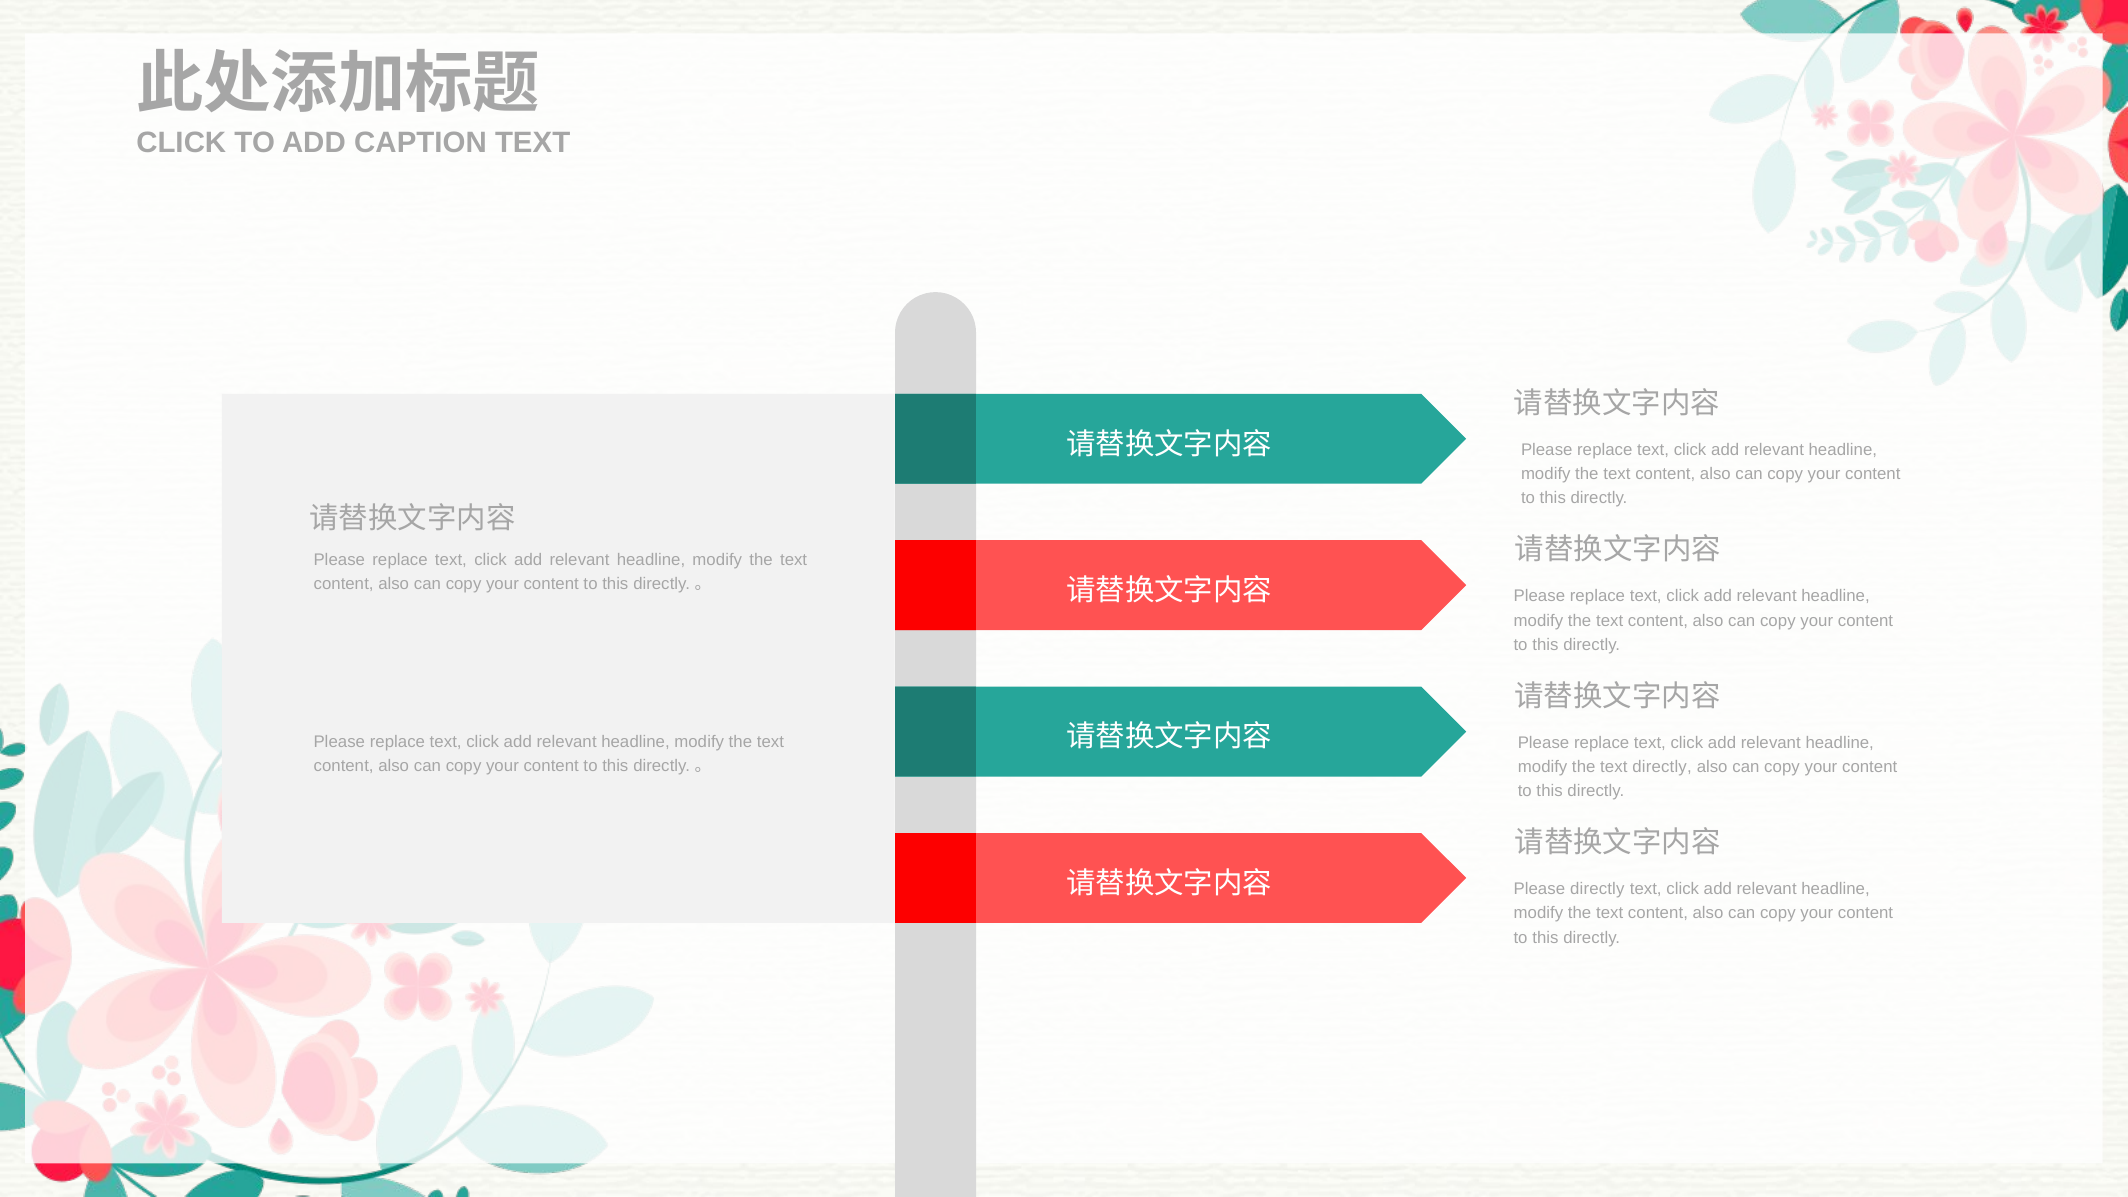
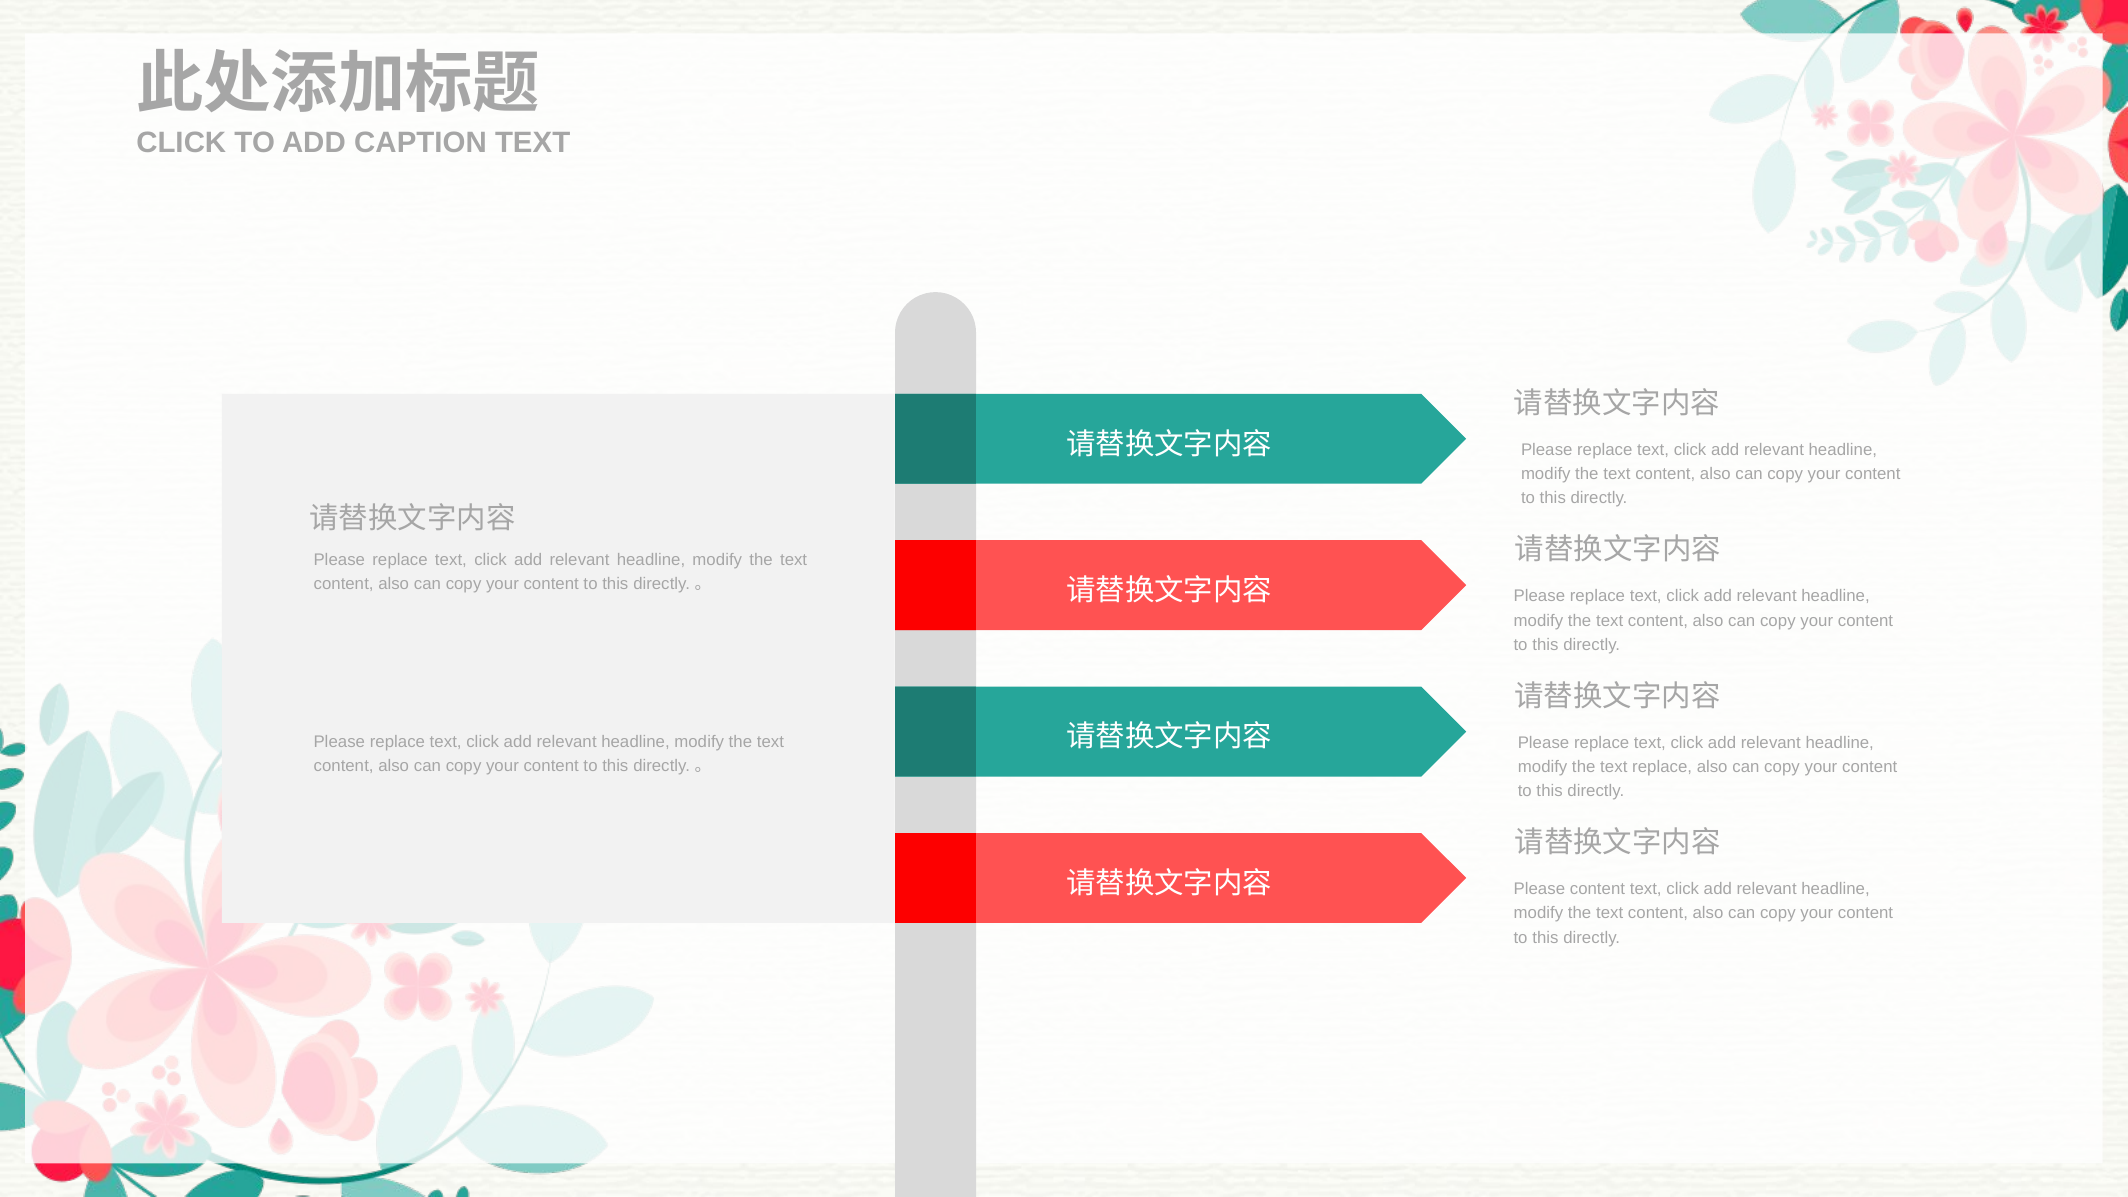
text directly: directly -> replace (1662, 767)
Please directly: directly -> content (1597, 889)
